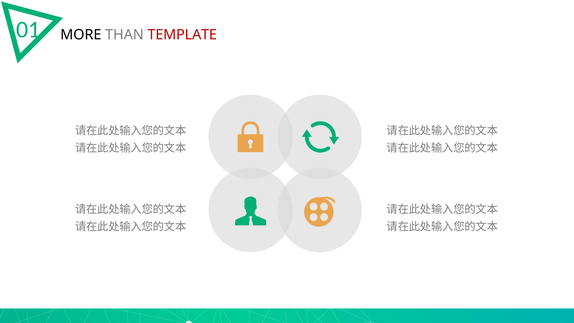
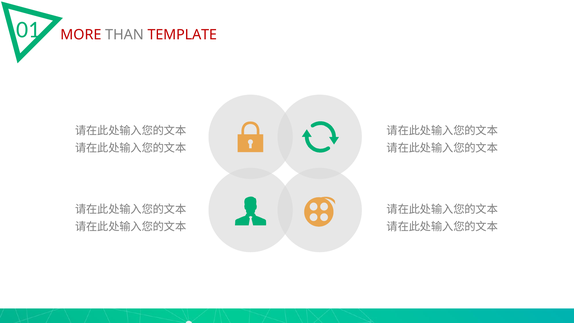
MORE colour: black -> red (81, 35)
